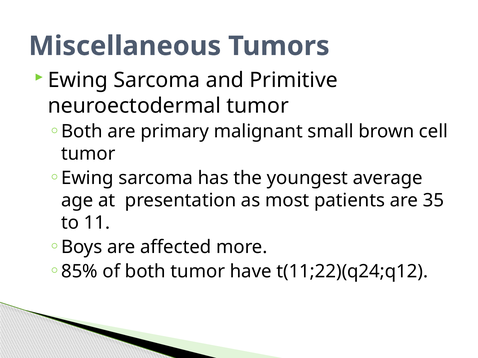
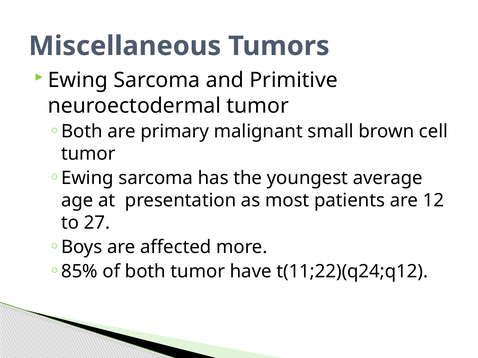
35: 35 -> 12 (433, 201)
11: 11 -> 27 (97, 223)
